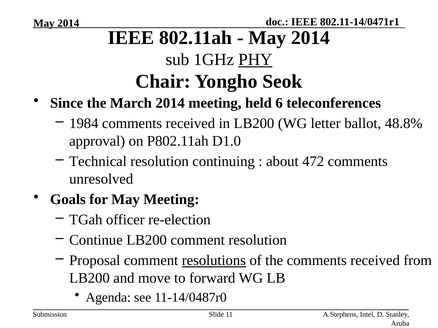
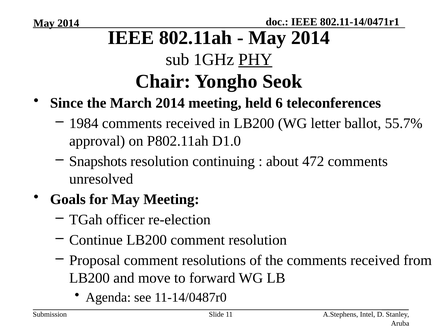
48.8%: 48.8% -> 55.7% (404, 124)
Technical: Technical -> Snapshots (98, 162)
resolutions underline: present -> none (214, 261)
